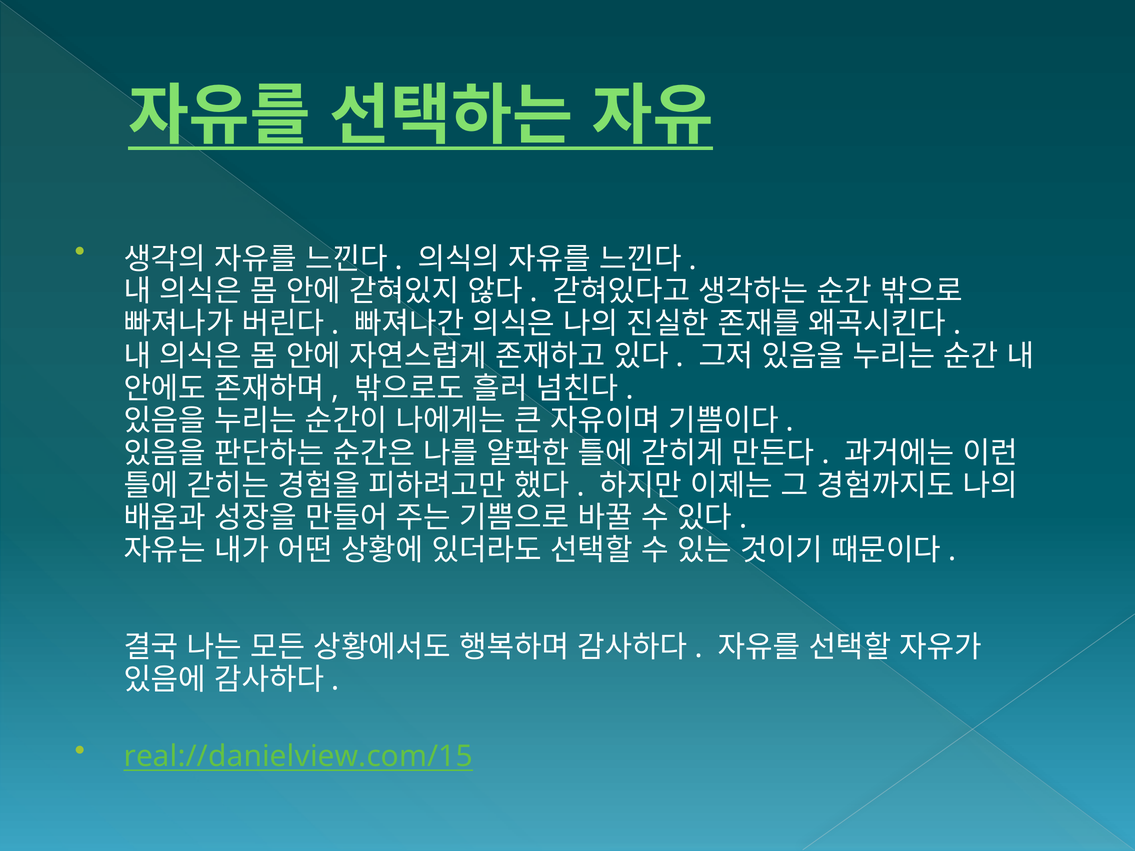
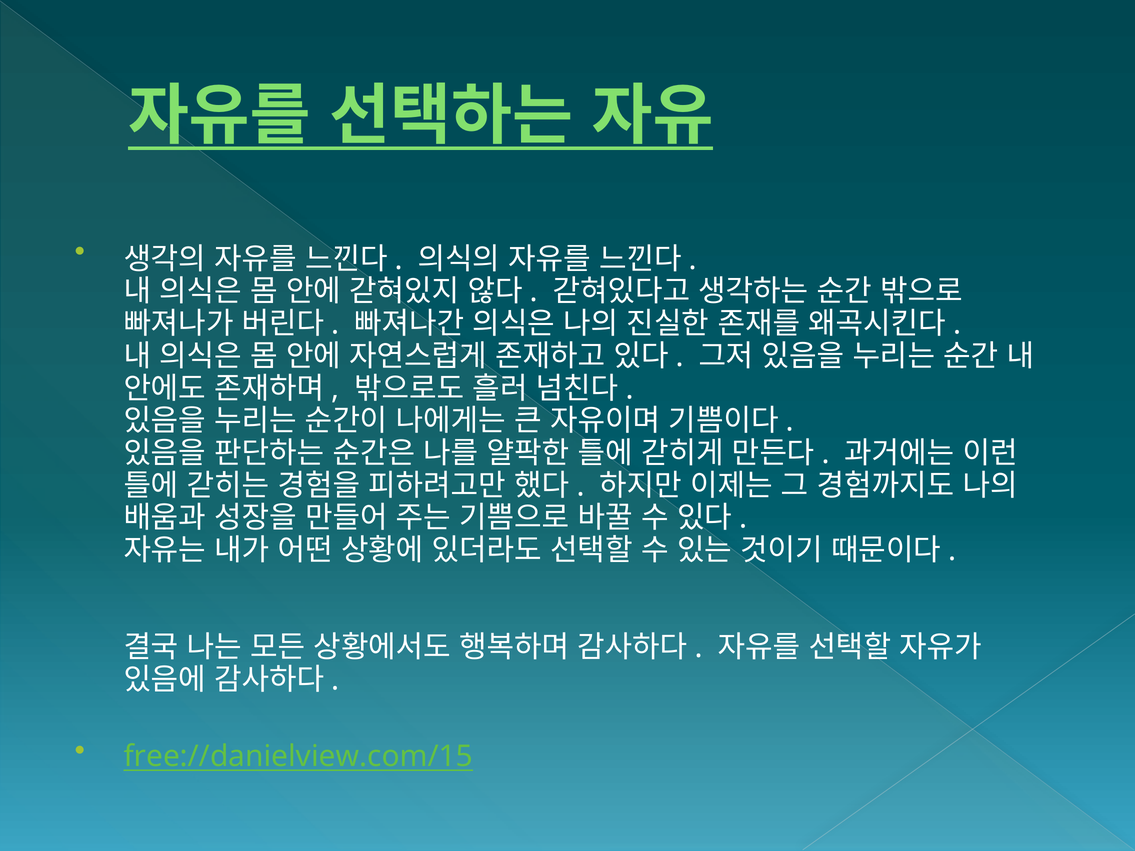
real://danielview.com/15: real://danielview.com/15 -> free://danielview.com/15 (298, 757)
